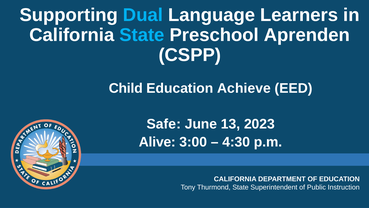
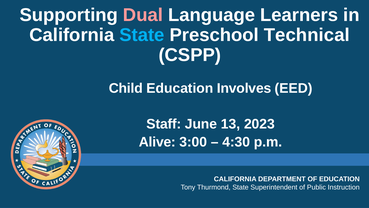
Dual colour: light blue -> pink (143, 15)
Aprenden: Aprenden -> Technical (307, 35)
Achieve: Achieve -> Involves (244, 88)
Safe: Safe -> Staff (164, 124)
